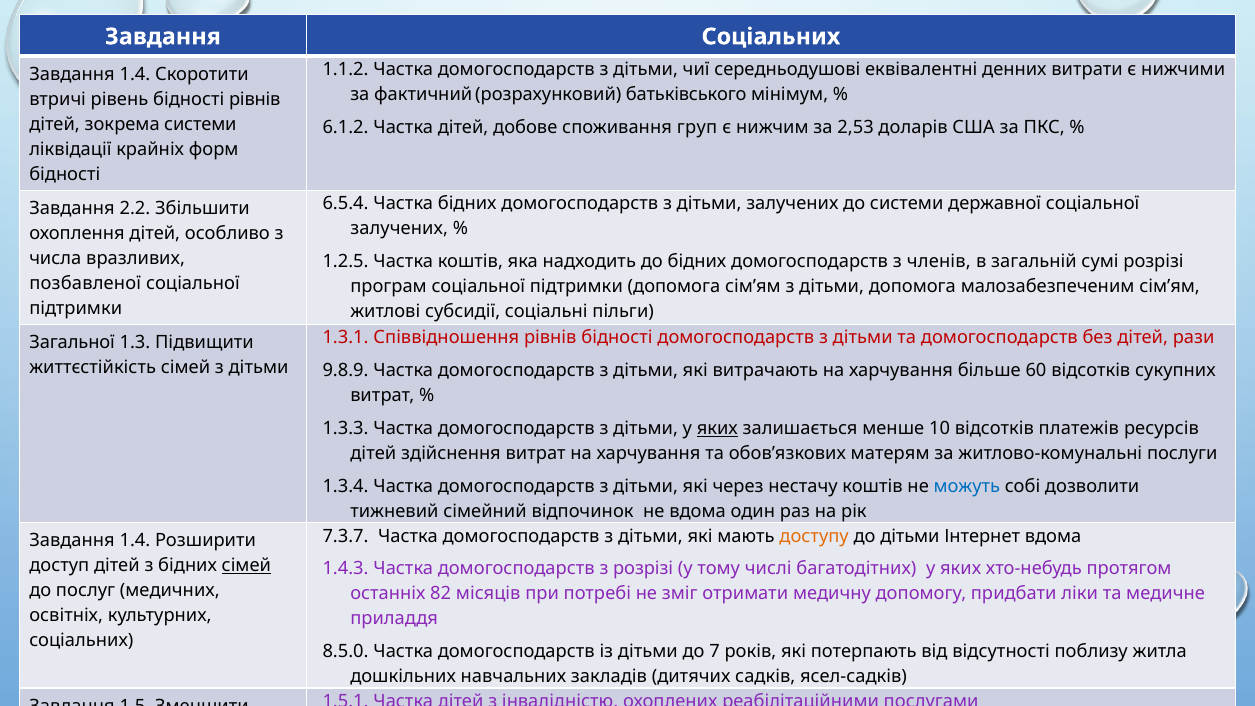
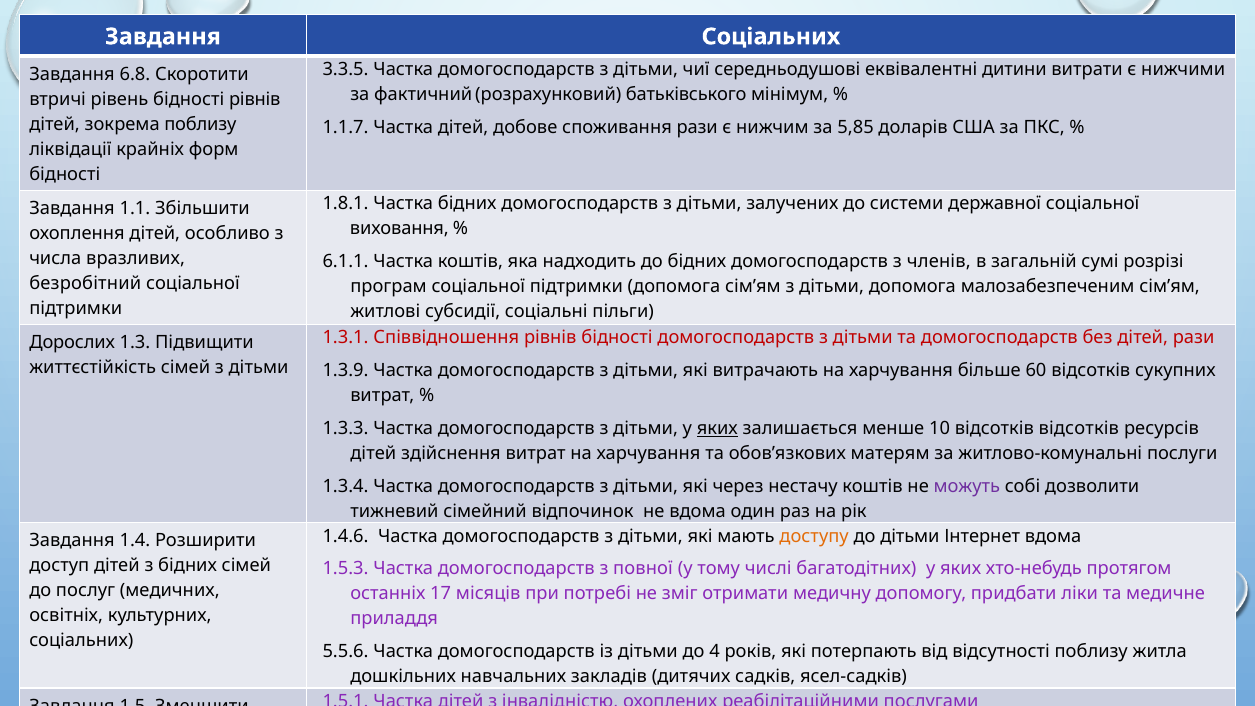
1.1.2: 1.1.2 -> 3.3.5 (346, 70)
еквівалентні денних: денних -> дитини (1014, 70)
1.4: 1.4 -> 6.8 (135, 74)
зокрема системи: системи -> поблизу (200, 124)
6.1.2: 6.1.2 -> 1.1.7 (346, 127)
споживання груп: груп -> рази (697, 127)
2,53: 2,53 -> 5,85 (856, 127)
6.5.4: 6.5.4 -> 1.8.1 (346, 204)
2.2: 2.2 -> 1.1 (135, 208)
залучених: залучених -> виховання (399, 229)
1.2.5: 1.2.5 -> 6.1.1 (346, 262)
позбавленої: позбавленої -> безробітний (85, 283)
Загальної: Загальної -> Дорослих (72, 343)
9.8.9: 9.8.9 -> 1.3.9 (346, 371)
відсотків платежів: платежів -> відсотків (1079, 428)
можуть colour: blue -> purple (967, 486)
7.3.7: 7.3.7 -> 1.4.6 (346, 536)
сімей underline: present -> none (246, 566)
1.4.3: 1.4.3 -> 1.5.3 (346, 569)
з розрізі: розрізі -> повної (643, 569)
82: 82 -> 17 (441, 594)
8.5.0: 8.5.0 -> 5.5.6 (346, 652)
7: 7 -> 4 (715, 652)
